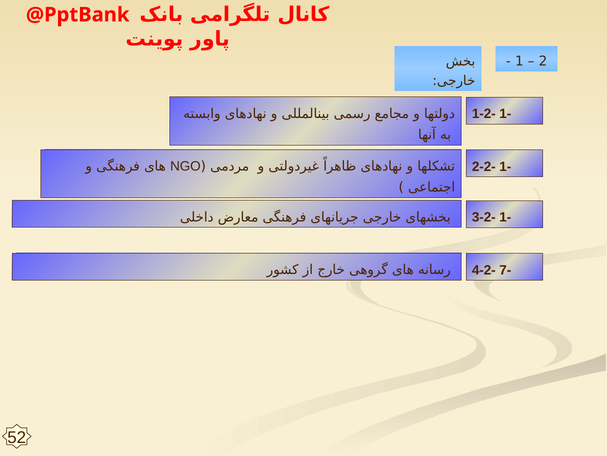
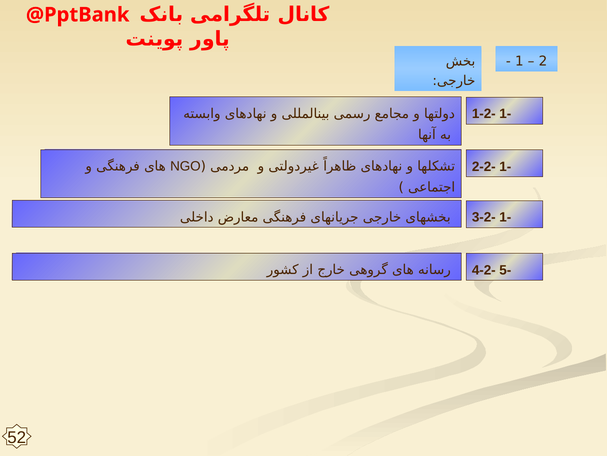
7-: 7- -> 5- (505, 270)
